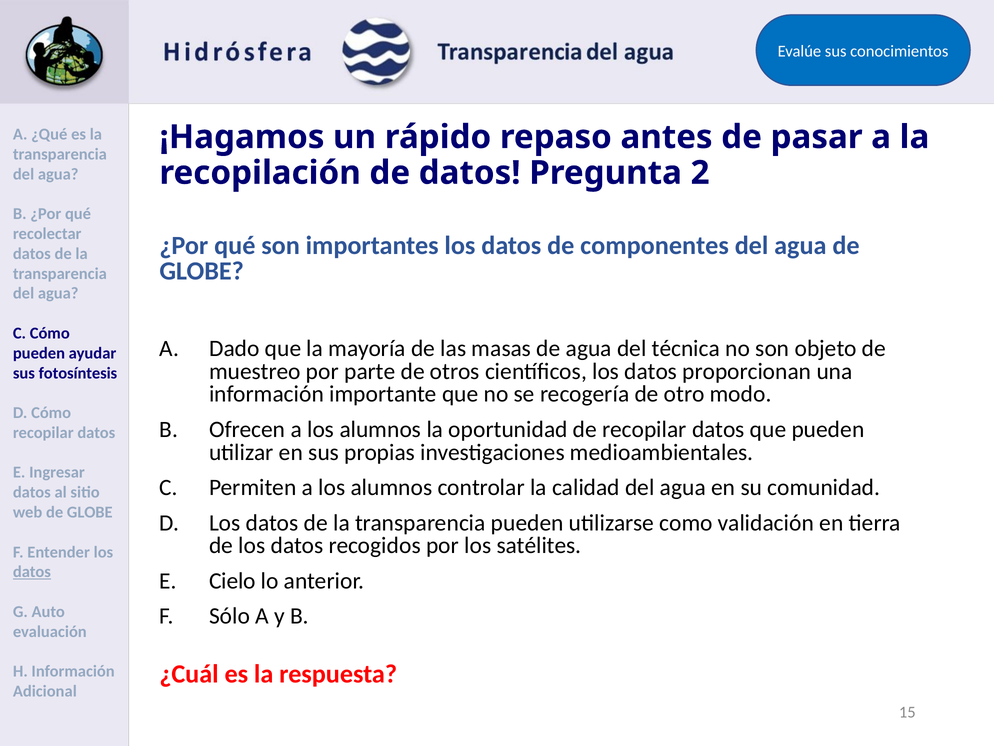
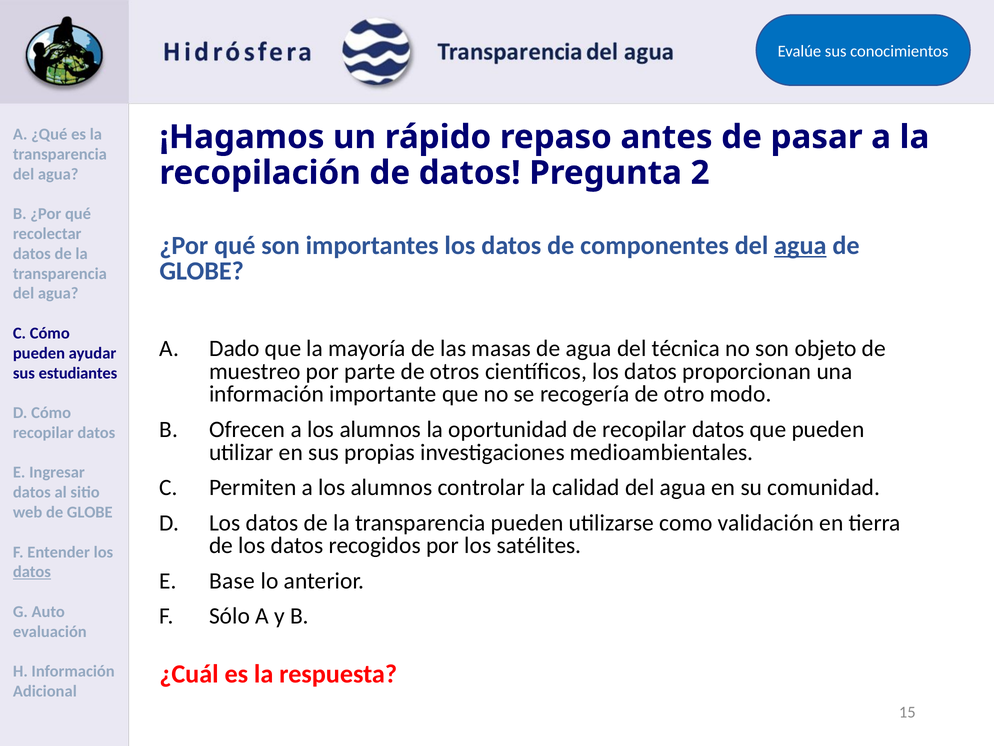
agua underline: none -> present (800, 245)
fotosíntesis: fotosíntesis -> estudiantes (78, 373)
Cielo: Cielo -> Base (232, 580)
